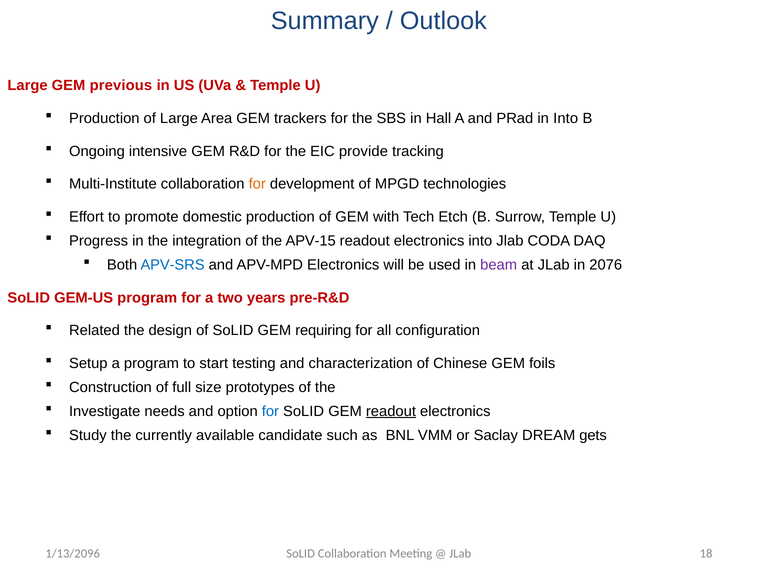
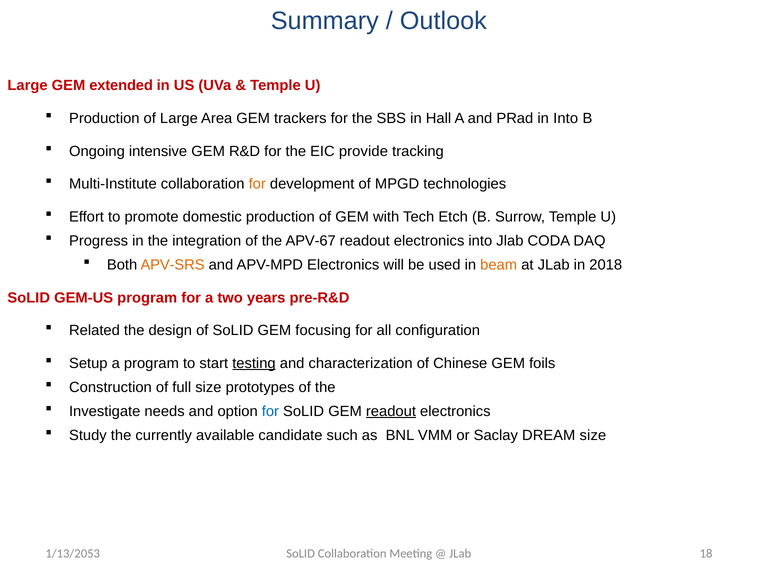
previous: previous -> extended (121, 86)
APV-15: APV-15 -> APV-67 (311, 241)
APV-SRS colour: blue -> orange (173, 265)
beam colour: purple -> orange (499, 265)
2076: 2076 -> 2018 (606, 265)
requiring: requiring -> focusing (323, 331)
testing underline: none -> present (254, 364)
DREAM gets: gets -> size (593, 436)
1/13/2096: 1/13/2096 -> 1/13/2053 (73, 554)
